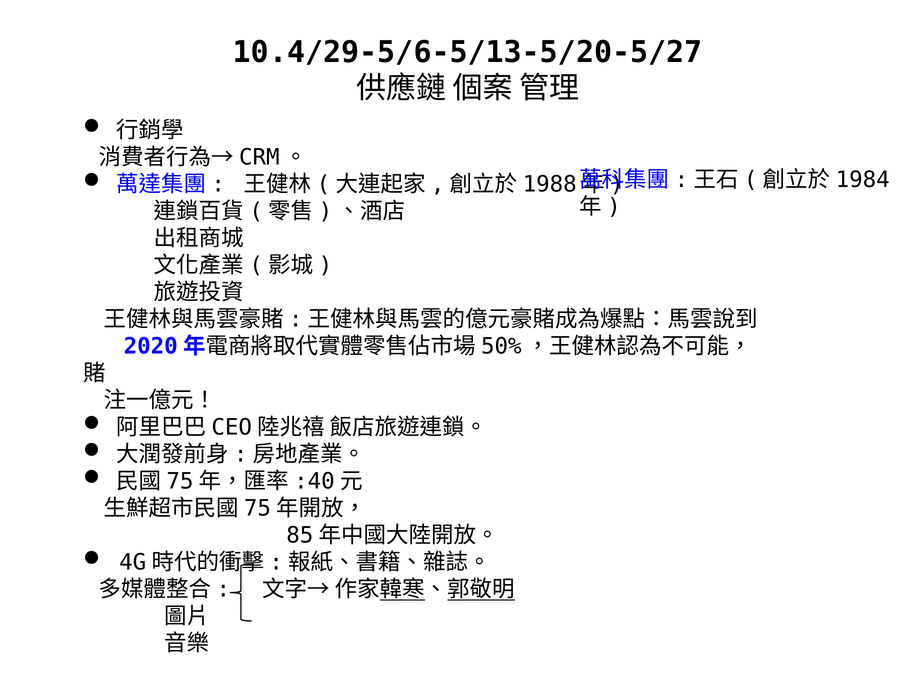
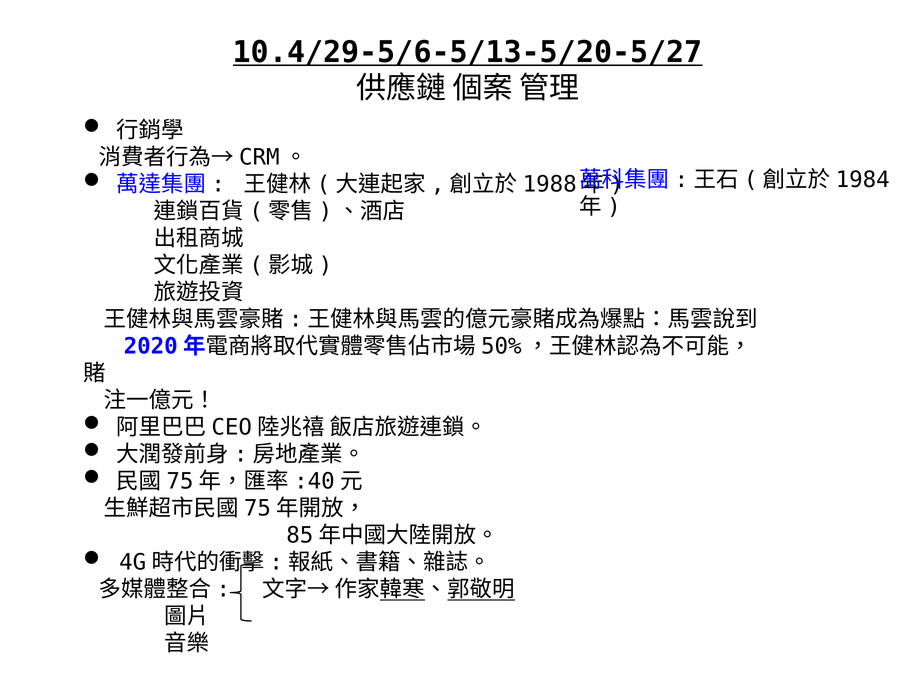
10.4/29-5/6-5/13-5/20-5/27 underline: none -> present (468, 52)
